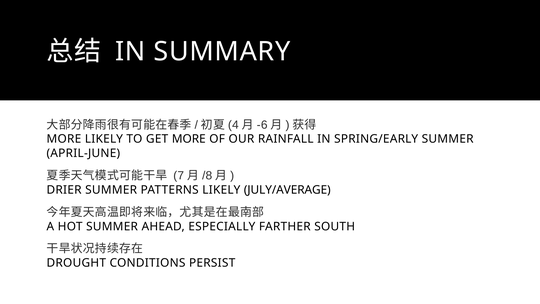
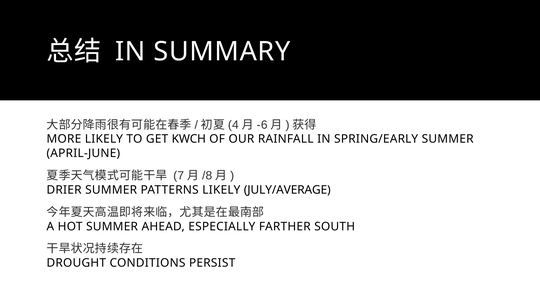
GET MORE: MORE -> KWCH (189, 139)
